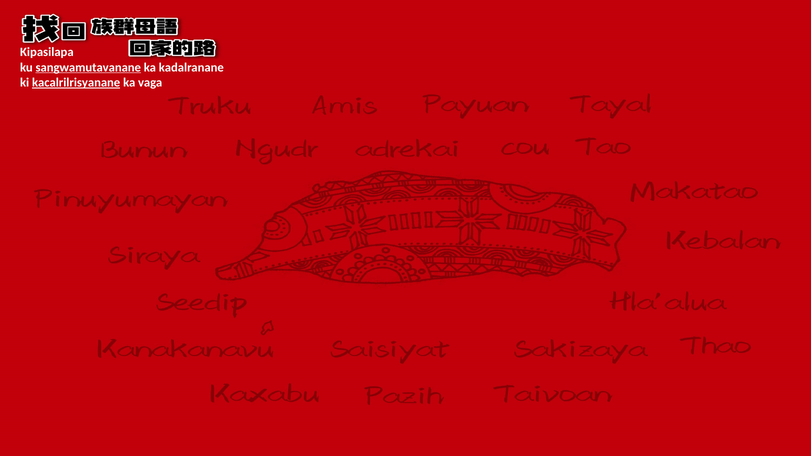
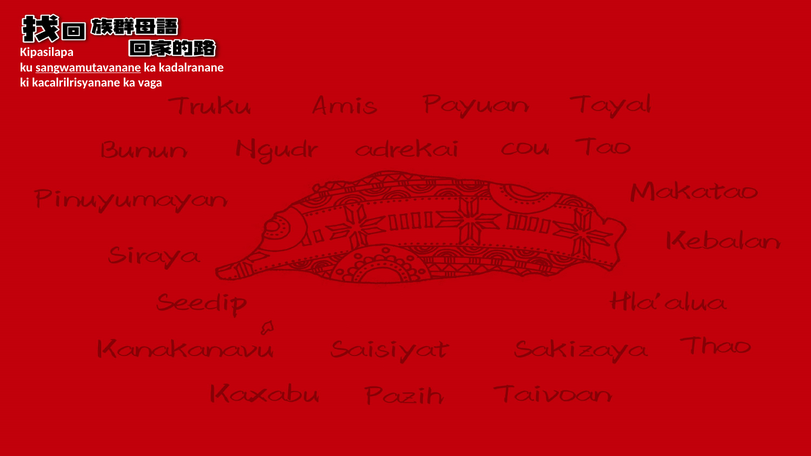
kacalrilrisyanane underline: present -> none (76, 83)
